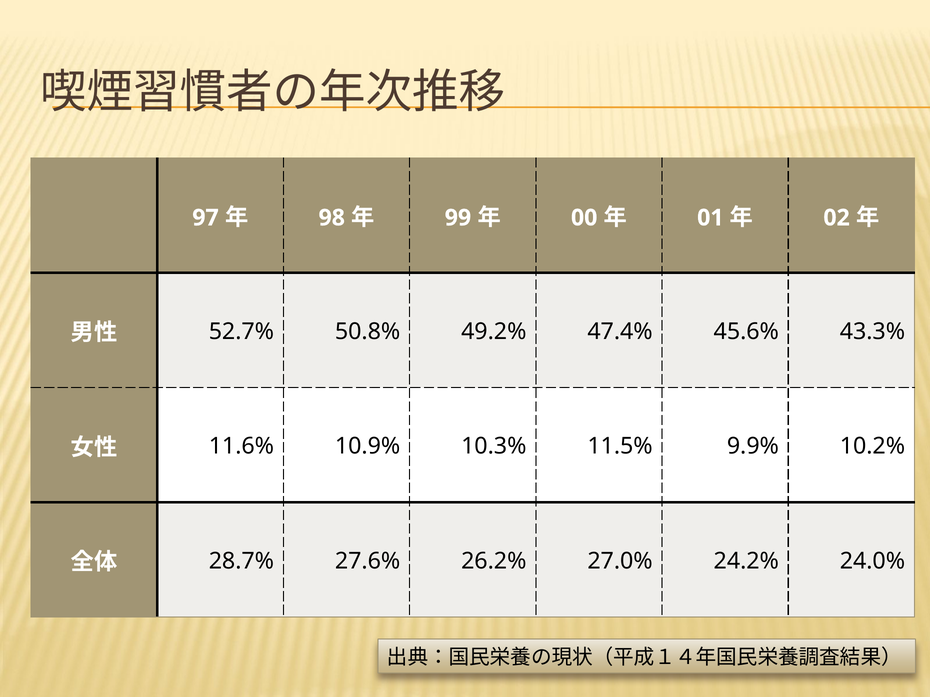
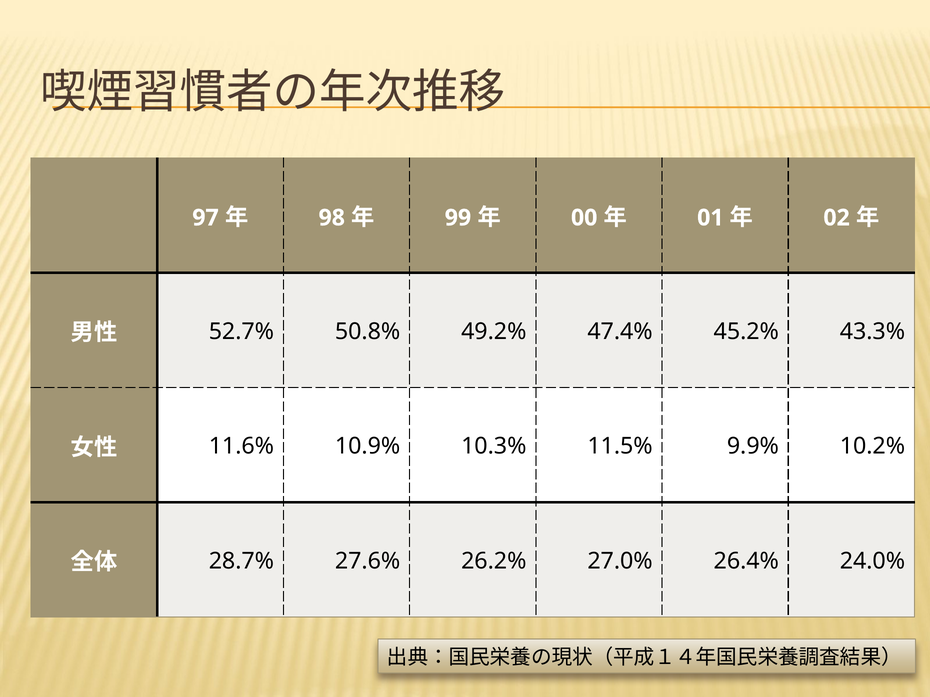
45.6%: 45.6% -> 45.2% (746, 332)
24.2%: 24.2% -> 26.4% (746, 561)
